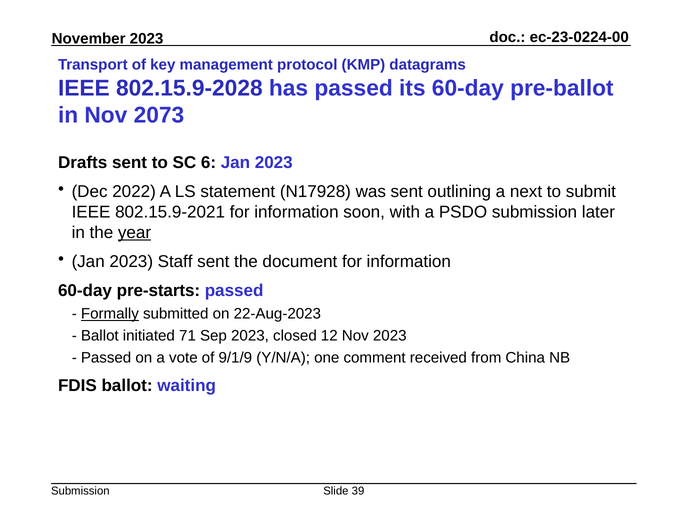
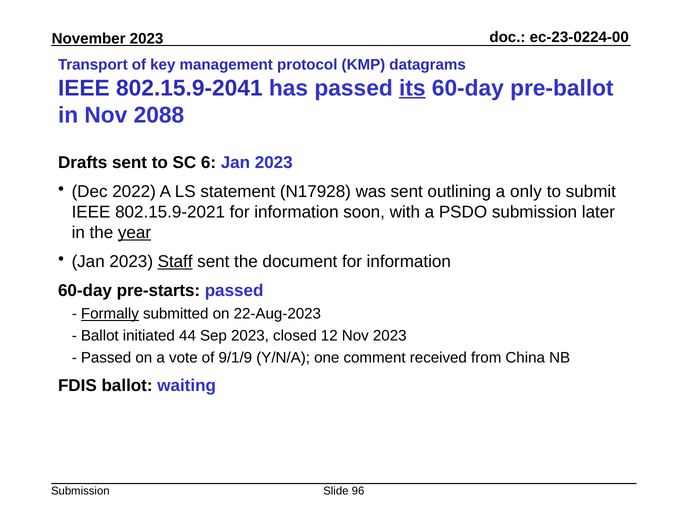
802.15.9-2028: 802.15.9-2028 -> 802.15.9-2041 (189, 88)
its underline: none -> present (412, 88)
2073: 2073 -> 2088 (159, 115)
next: next -> only (526, 192)
Staff underline: none -> present (175, 262)
71: 71 -> 44 (188, 335)
39: 39 -> 96 (358, 491)
